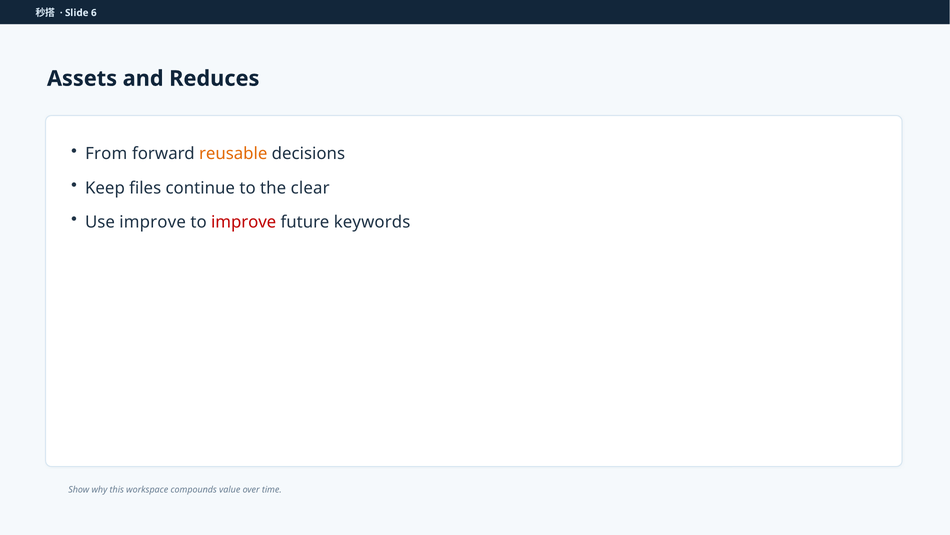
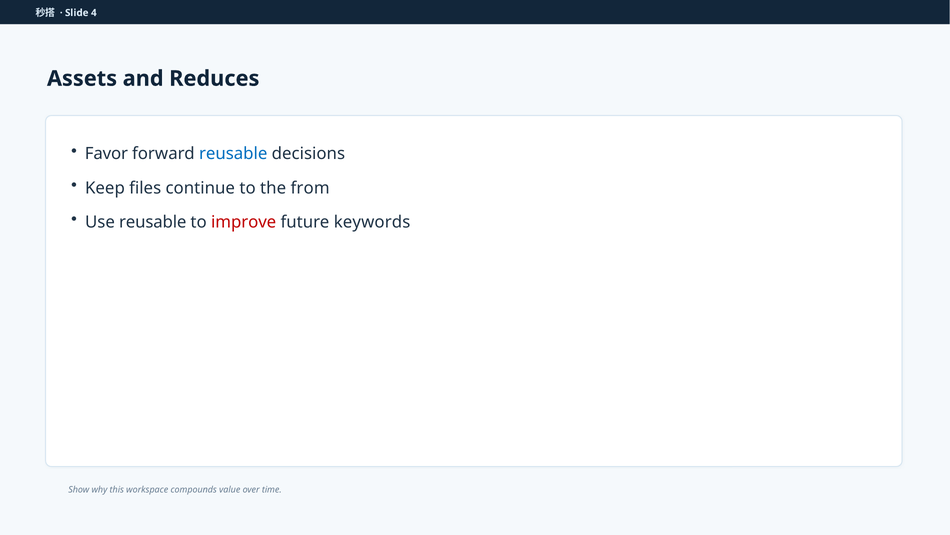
6: 6 -> 4 (94, 13)
From: From -> Favor (106, 154)
reusable colour: orange -> blue (233, 154)
clear: clear -> from (310, 188)
Use improve: improve -> reusable (153, 222)
